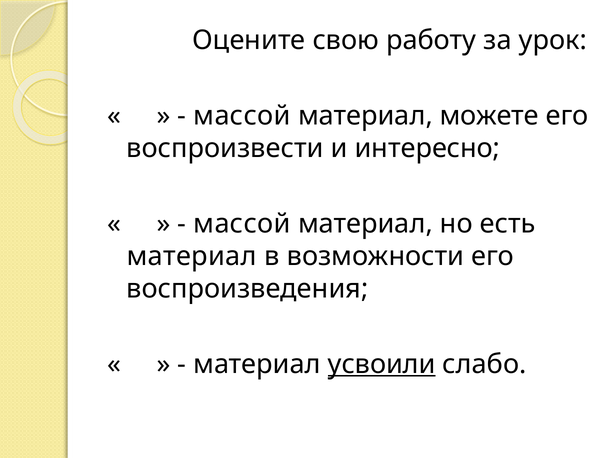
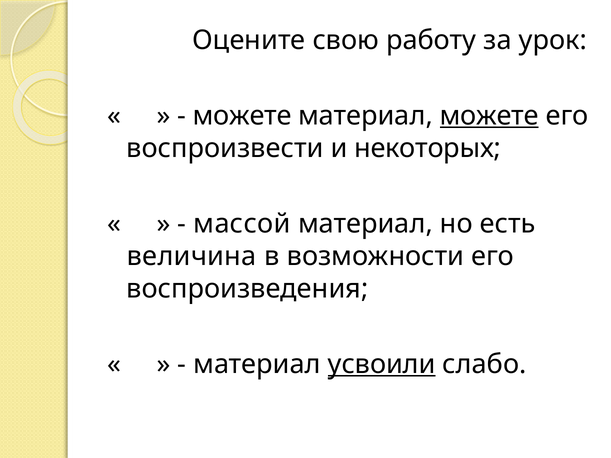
массой: массой -> можете (242, 116)
можете underline: none -> present (489, 116)
интересно: интересно -> некоторых (428, 148)
материал: материал -> величина (192, 256)
